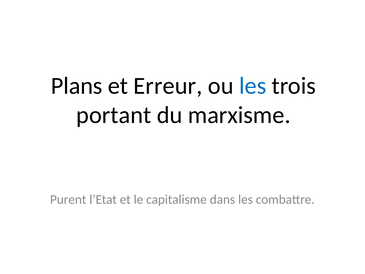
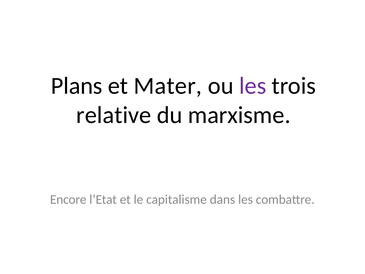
Erreur: Erreur -> Mater (168, 86)
les colour: blue -> purple (253, 86)
portant: portant -> relative (114, 115)
Purent: Purent -> Encore (68, 199)
